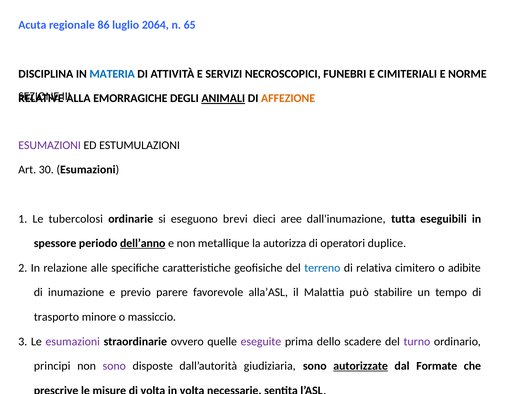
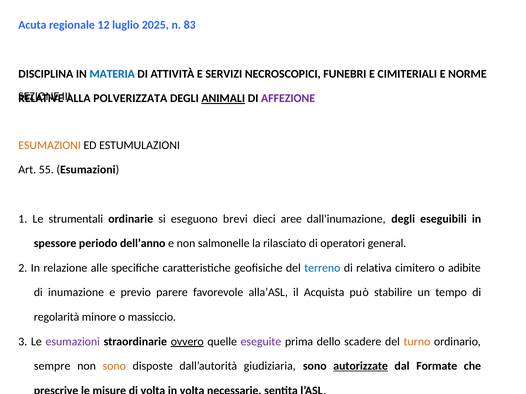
86: 86 -> 12 (104, 25)
2064: 2064 -> 2025 (155, 25)
65: 65 -> 83 (190, 25)
EMORRAGICHE: EMORRAGICHE -> POLVERIZZATA (130, 99)
AFFEZIONE colour: orange -> purple (288, 99)
ESUMAZIONI colour: purple -> orange (50, 145)
30: 30 -> 55 (46, 170)
tubercolosi: tubercolosi -> strumentali (76, 219)
dall'inumazione tutta: tutta -> degli (403, 219)
dell’anno underline: present -> none (143, 244)
metallique: metallique -> salmonelle (224, 244)
autorizza: autorizza -> rilasciato (285, 244)
duplice: duplice -> general (387, 244)
Malattia: Malattia -> Acquista (324, 293)
trasporto: trasporto -> regolarità (57, 317)
ovvero underline: none -> present (187, 342)
turno colour: purple -> orange (417, 342)
principi: principi -> sempre (52, 366)
sono colour: purple -> orange (114, 366)
